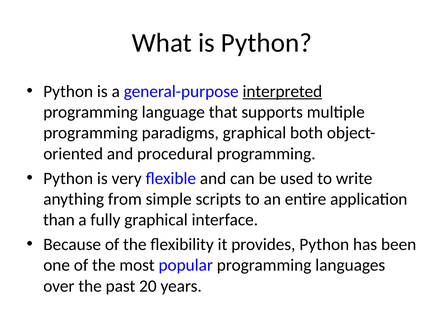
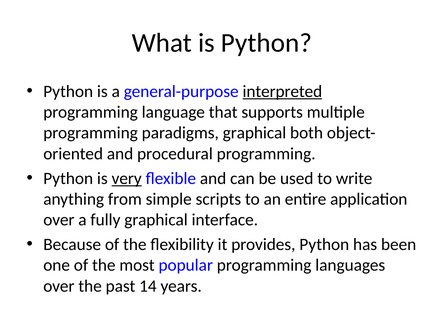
very underline: none -> present (127, 178)
than: than -> over (59, 220)
20: 20 -> 14 (148, 286)
